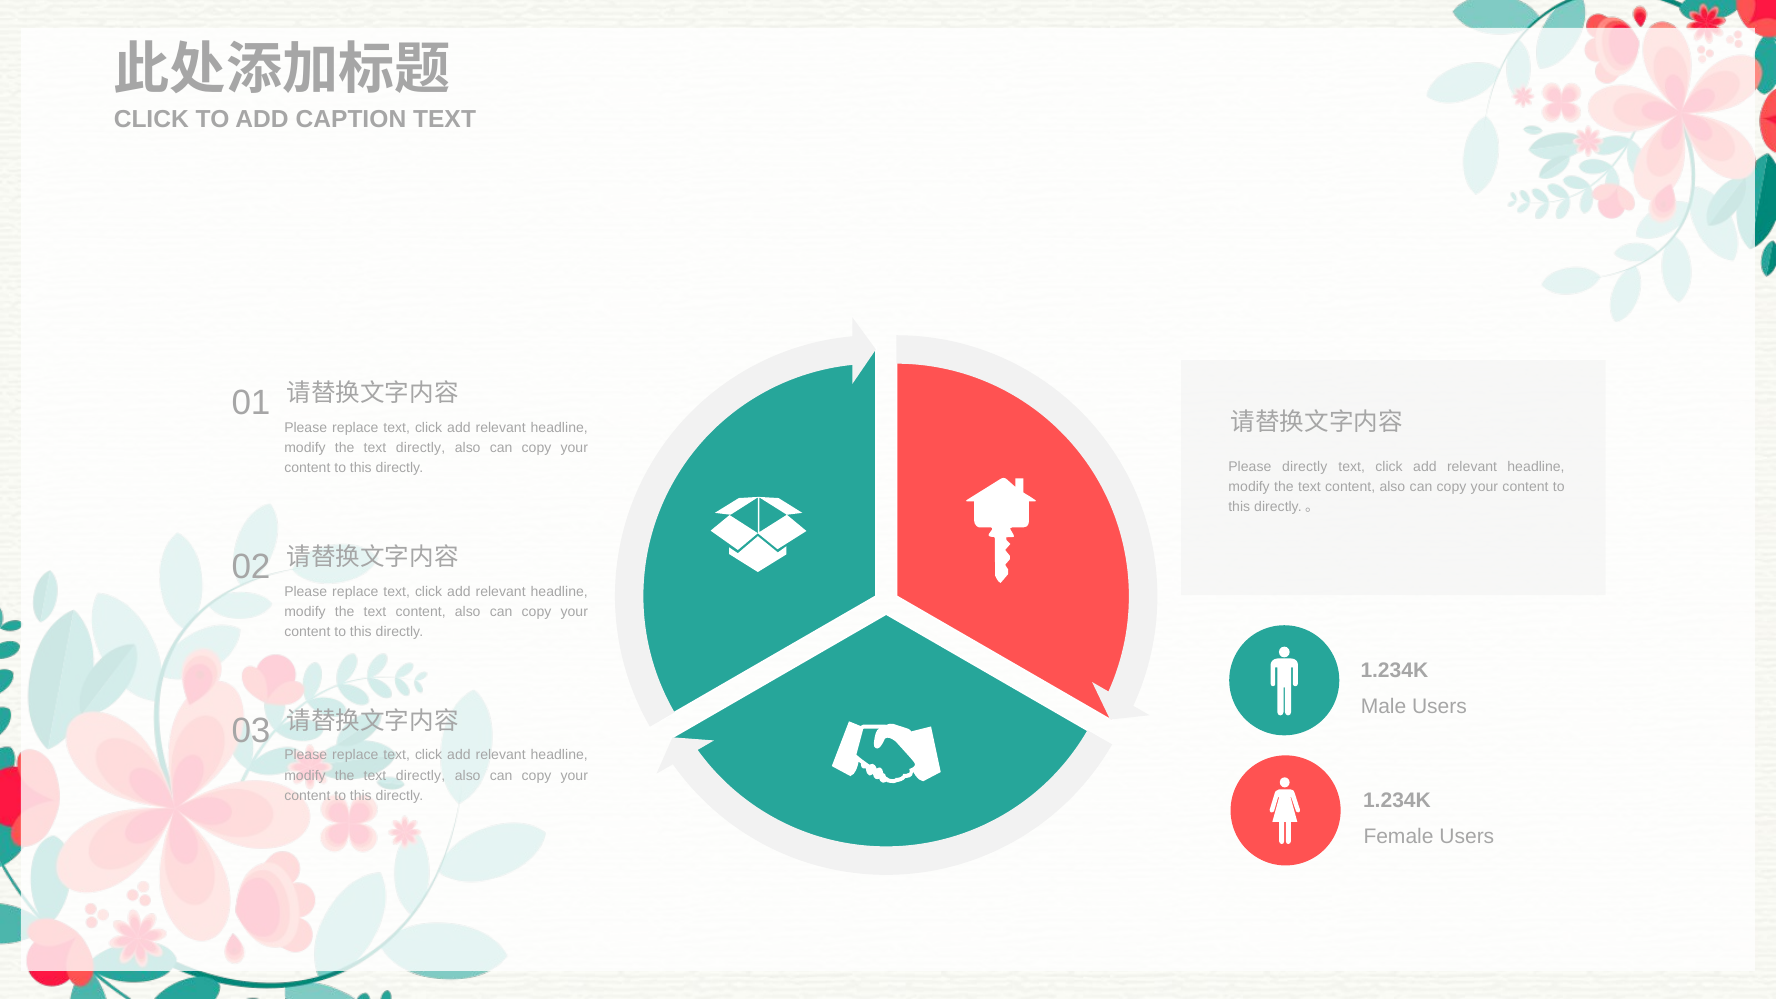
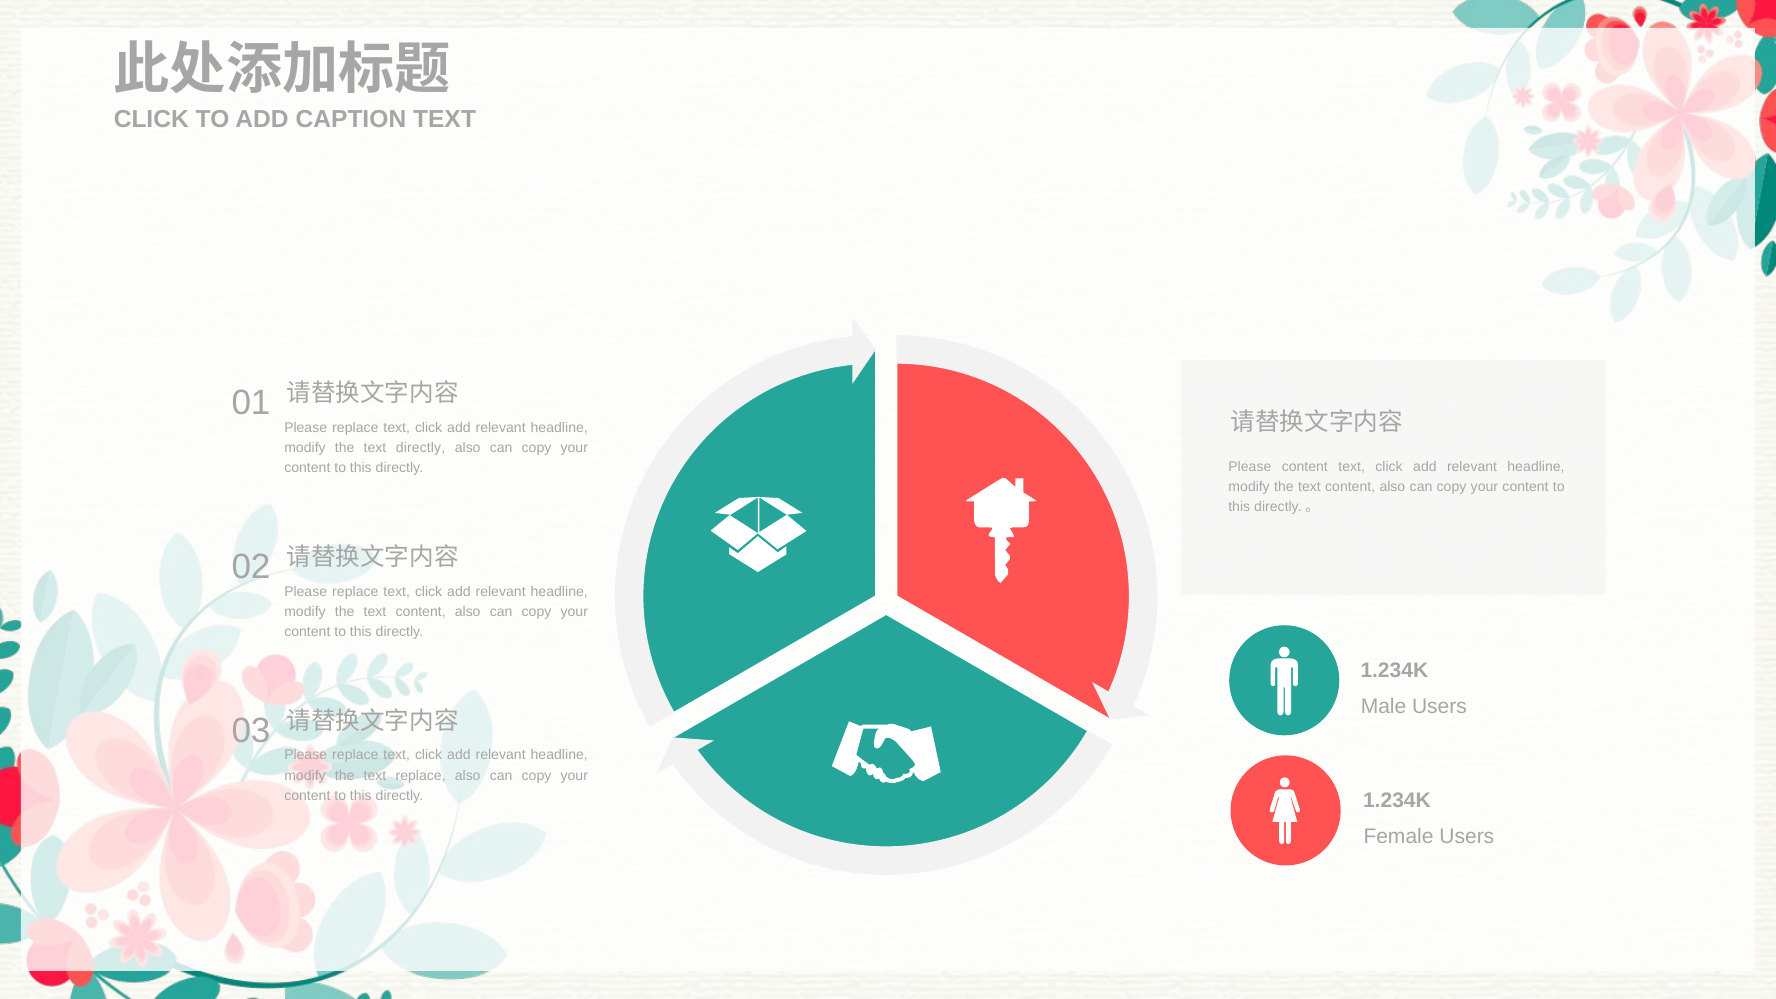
Please directly: directly -> content (1305, 467)
directly: directly -> replace (421, 775)
